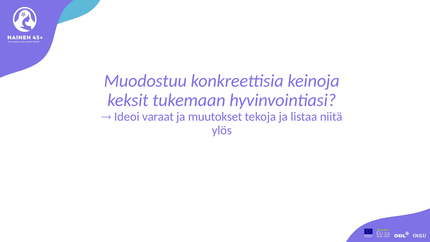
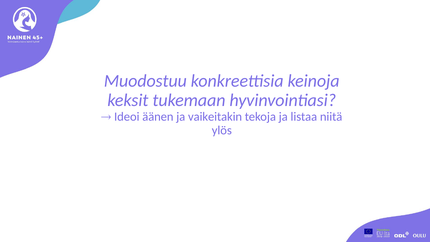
varaat: varaat -> äänen (158, 117)
muutokset: muutokset -> vaikeitakin (215, 117)
